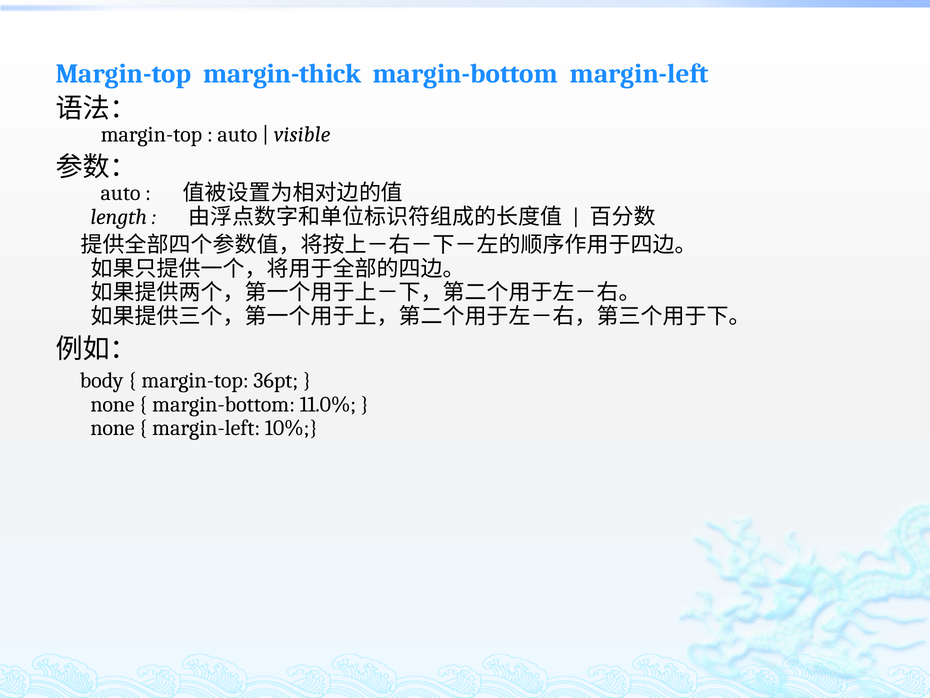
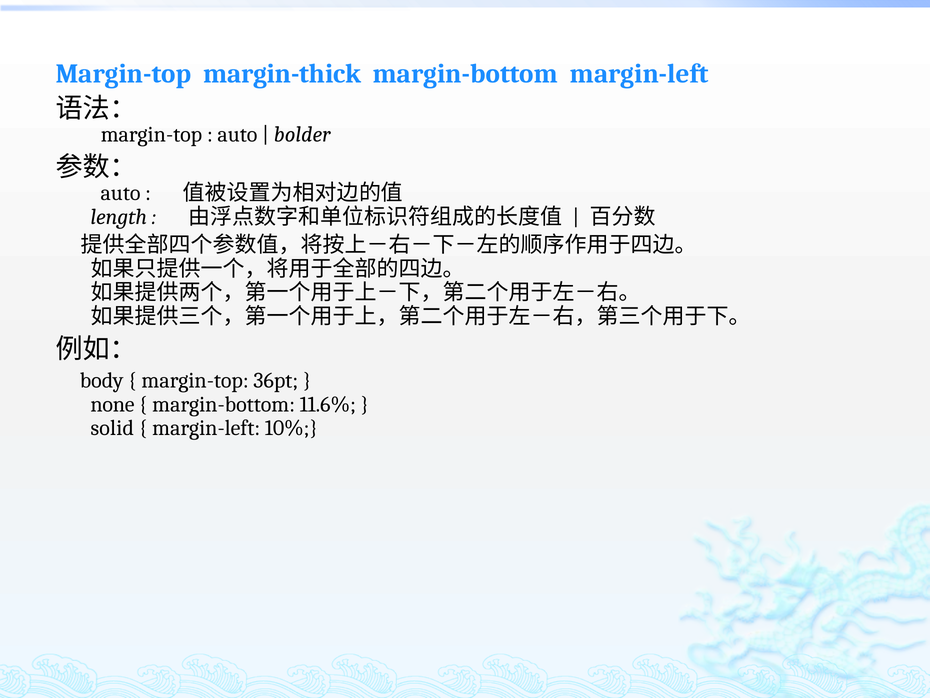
visible: visible -> bolder (302, 134)
11.0%: 11.0% -> 11.6% (328, 404)
none: none -> solid (112, 428)
